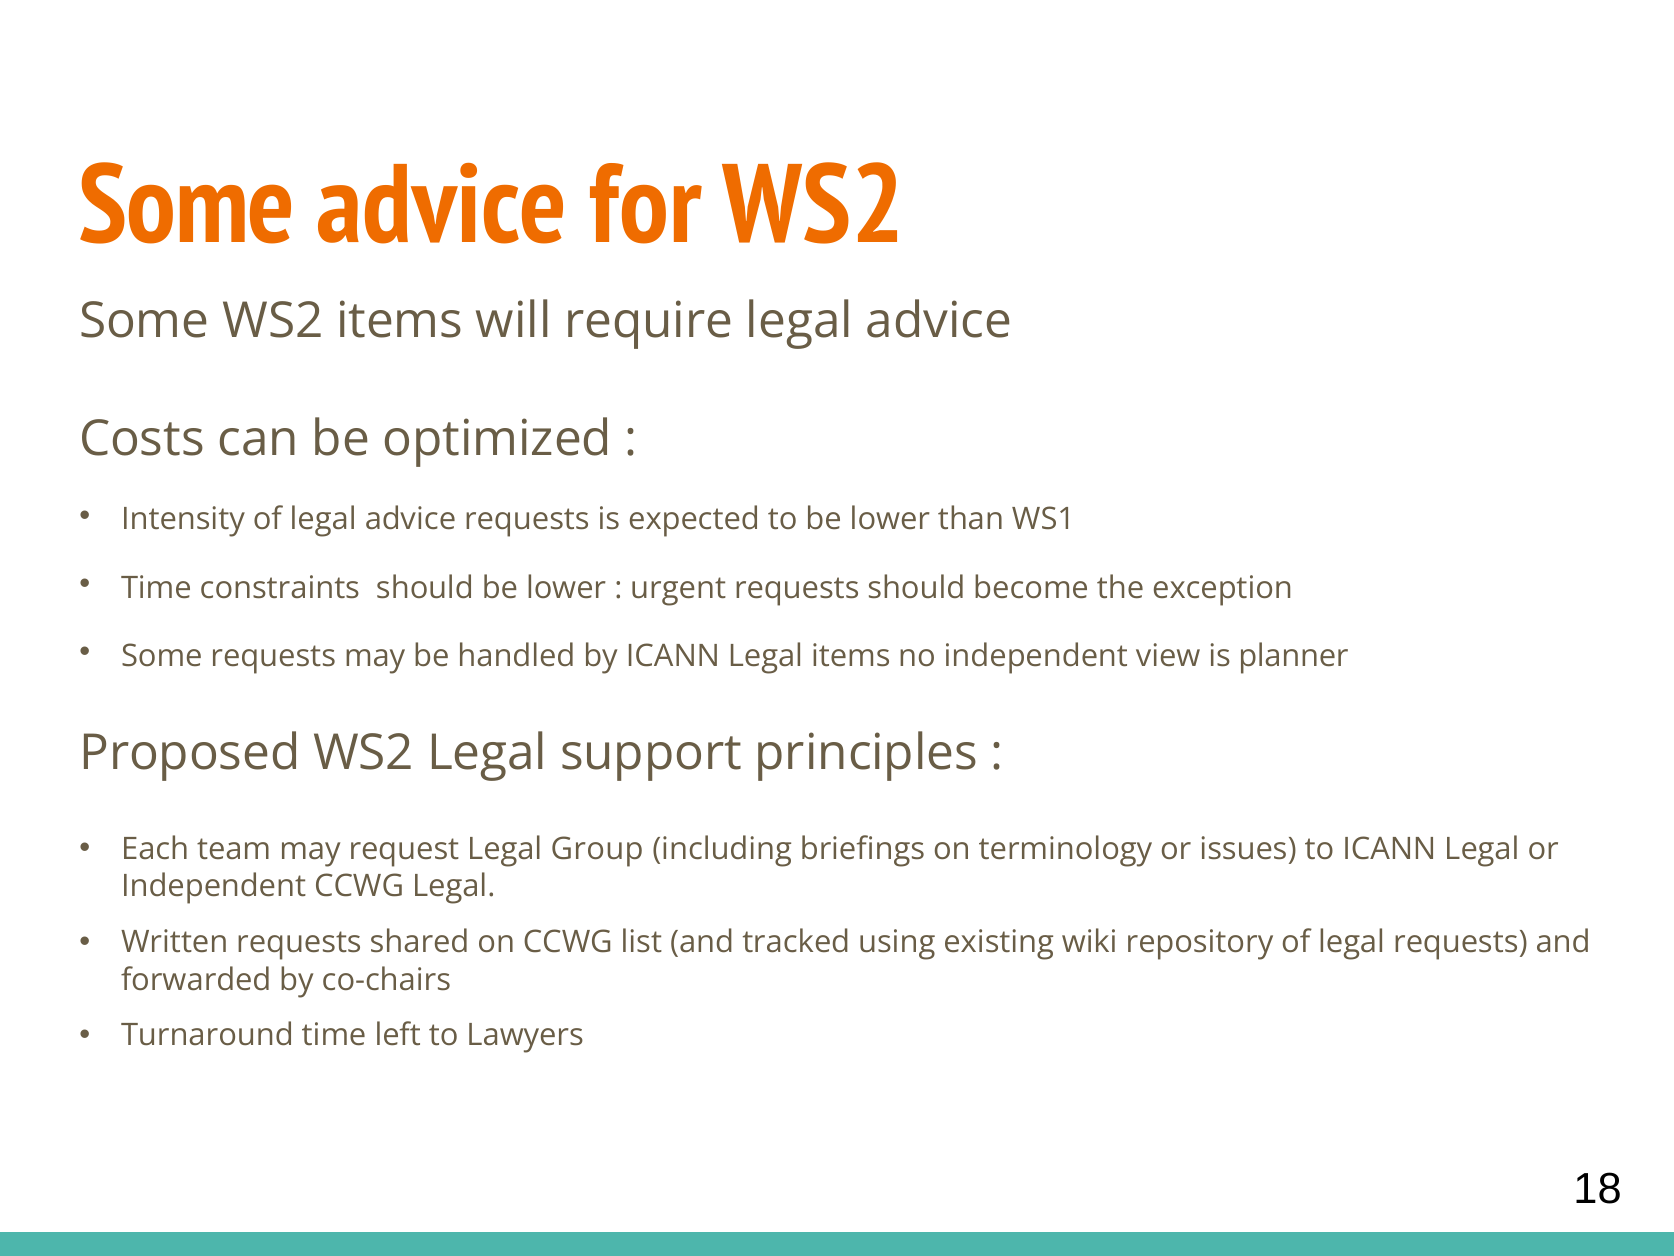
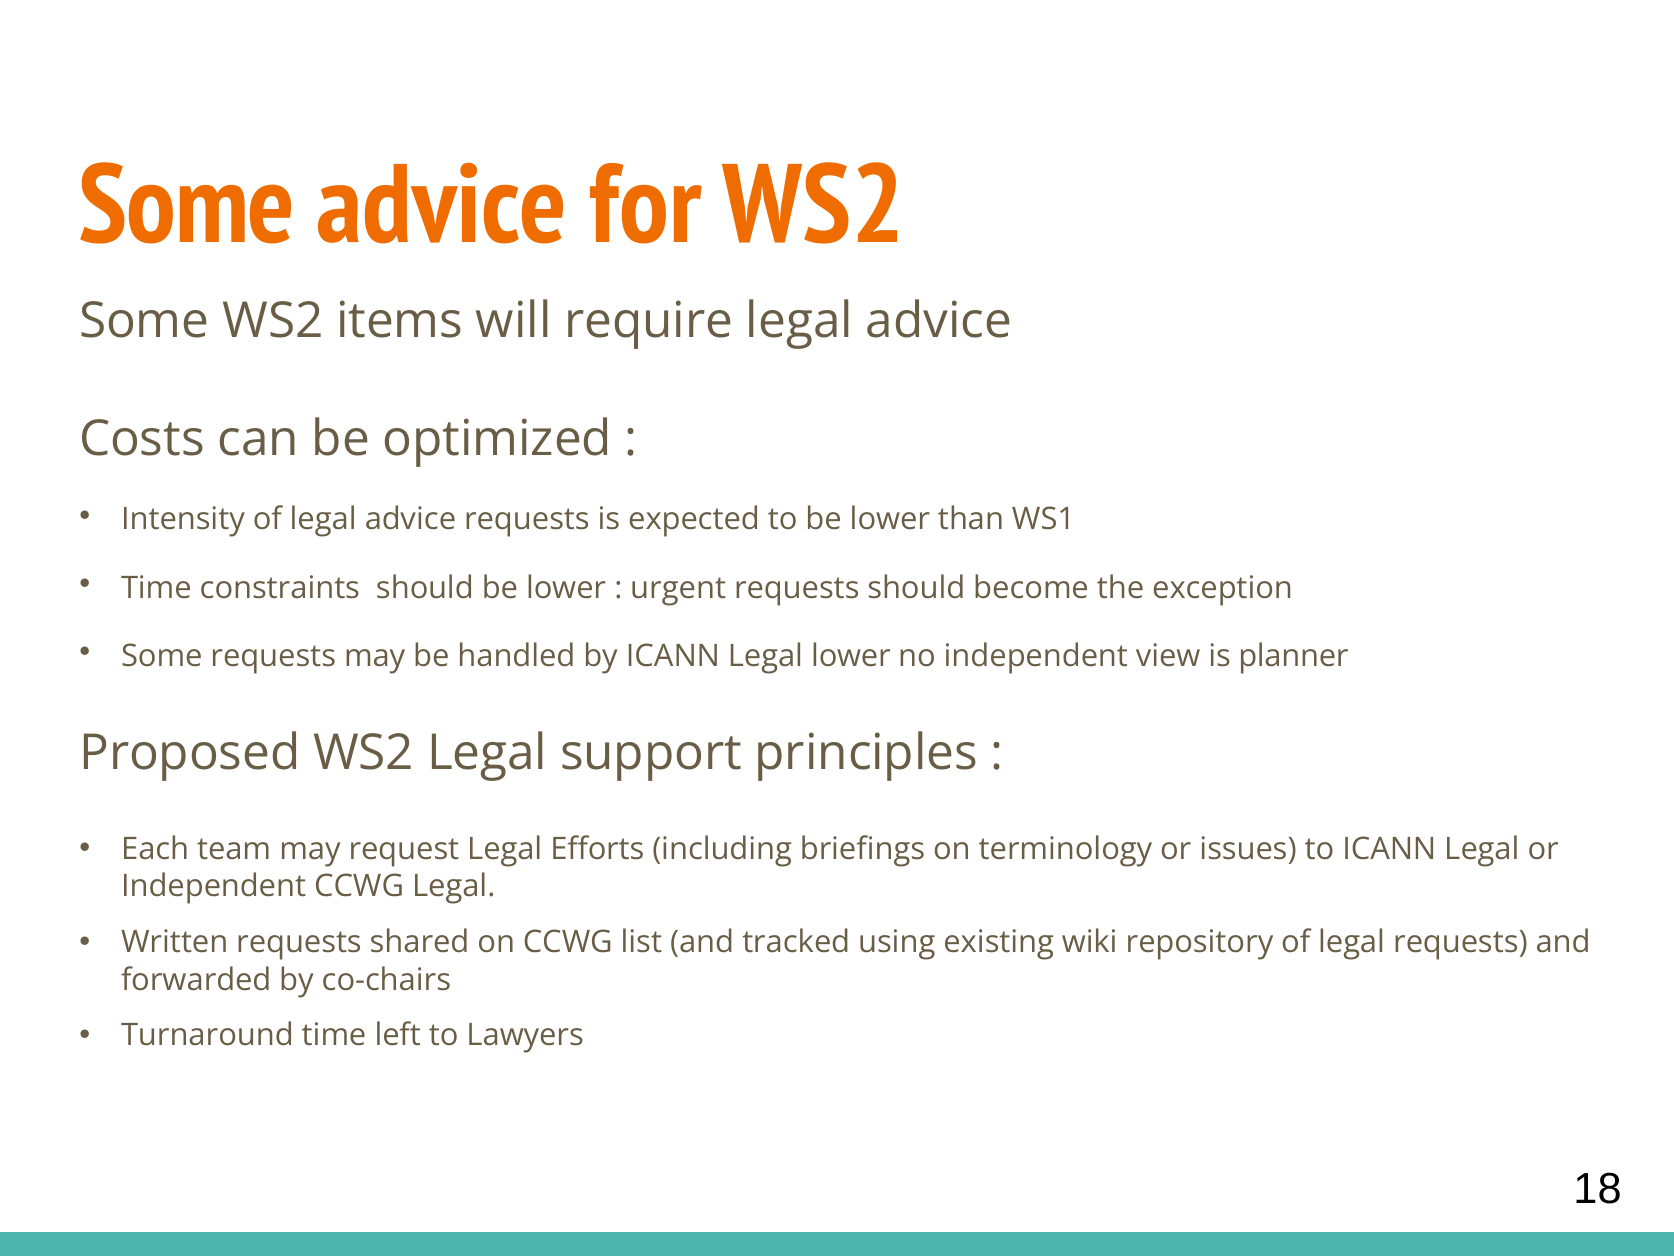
Legal items: items -> lower (851, 656)
Group: Group -> Efforts (597, 849)
